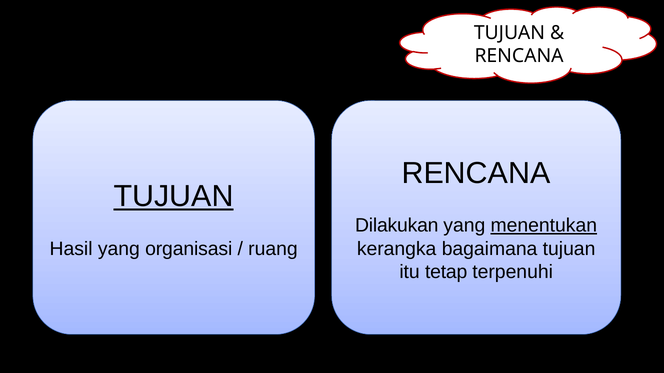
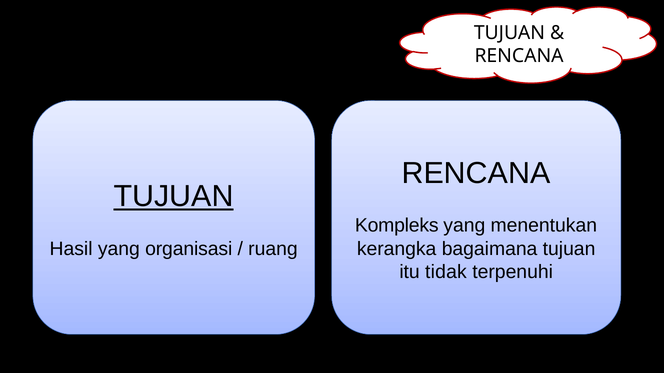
Dilakukan: Dilakukan -> Kompleks (397, 226)
menentukan underline: present -> none (544, 226)
tetap: tetap -> tidak (446, 272)
